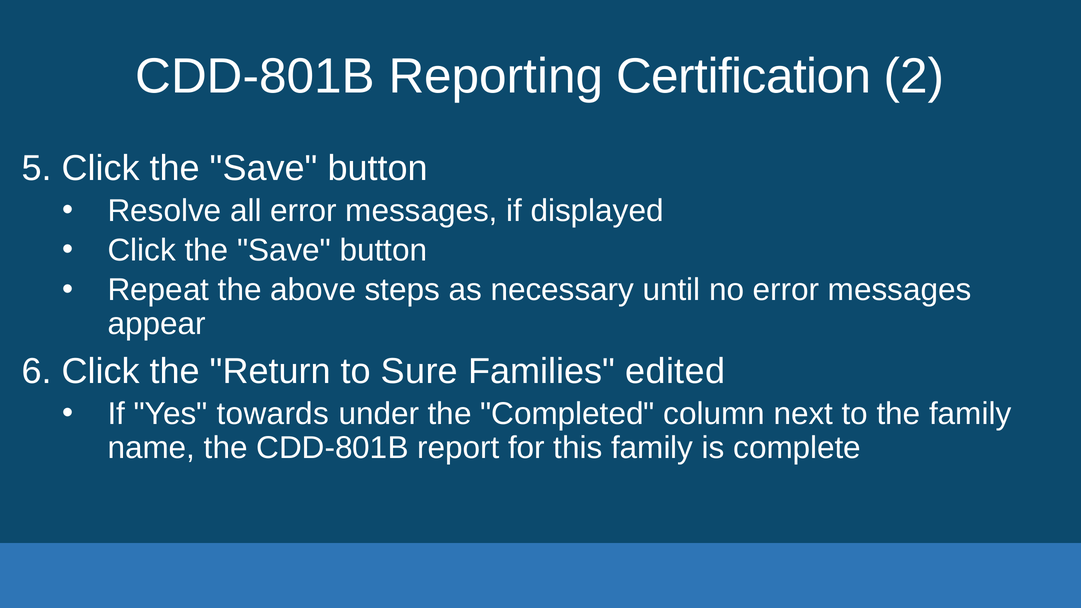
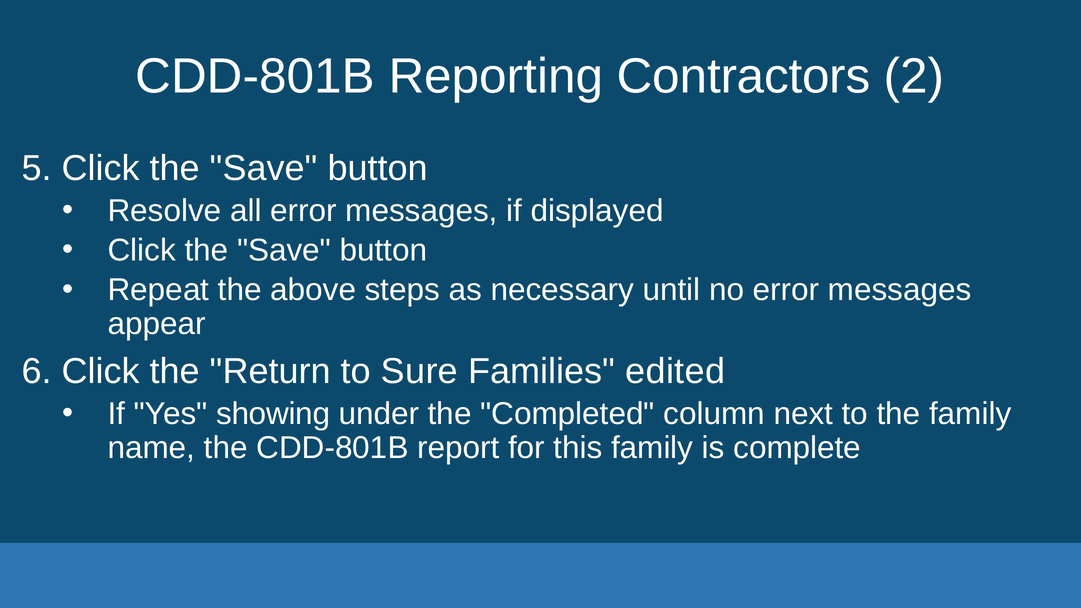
Certification: Certification -> Contractors (744, 77)
towards: towards -> showing (273, 414)
